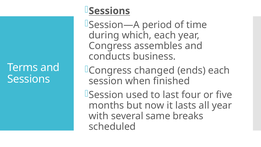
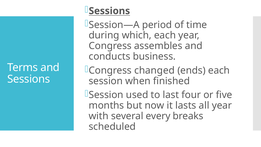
same: same -> every (158, 116)
